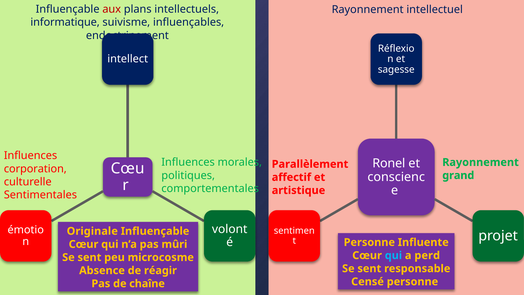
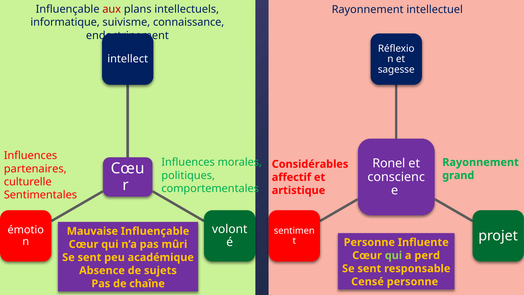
influençables: influençables -> connaissance (189, 22)
Parallèlement: Parallèlement -> Considérables (310, 164)
corporation: corporation -> partenaires (35, 169)
Originale: Originale -> Mauvaise (92, 231)
qui colour: light blue -> light green (393, 255)
microcosme: microcosme -> académique (161, 257)
réagir: réagir -> sujets (160, 270)
